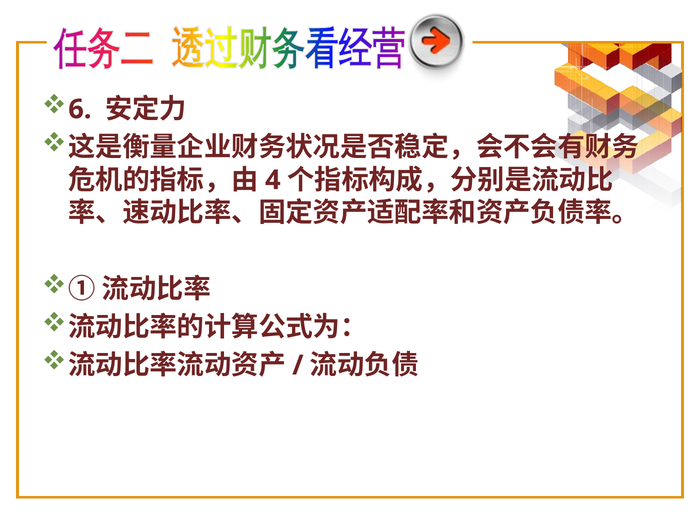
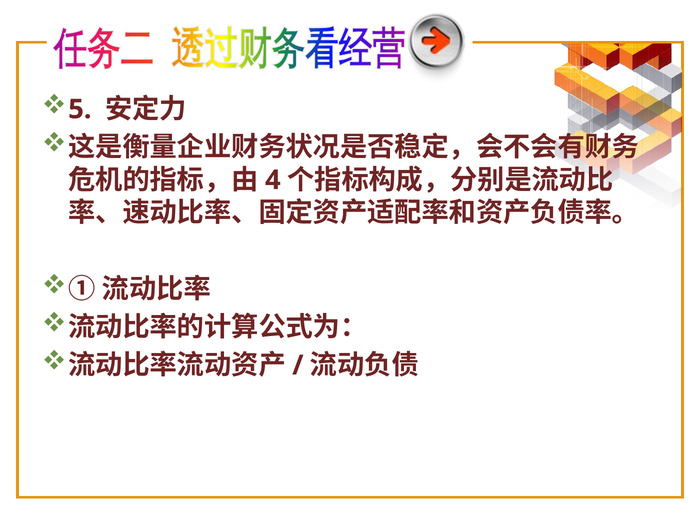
6: 6 -> 5 (80, 109)
